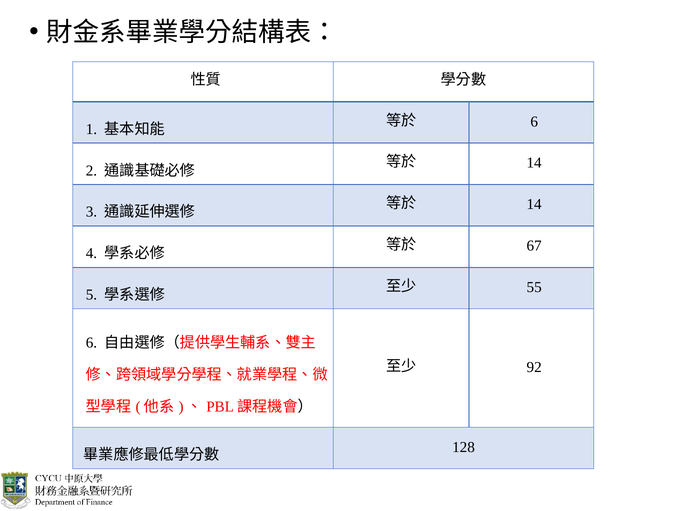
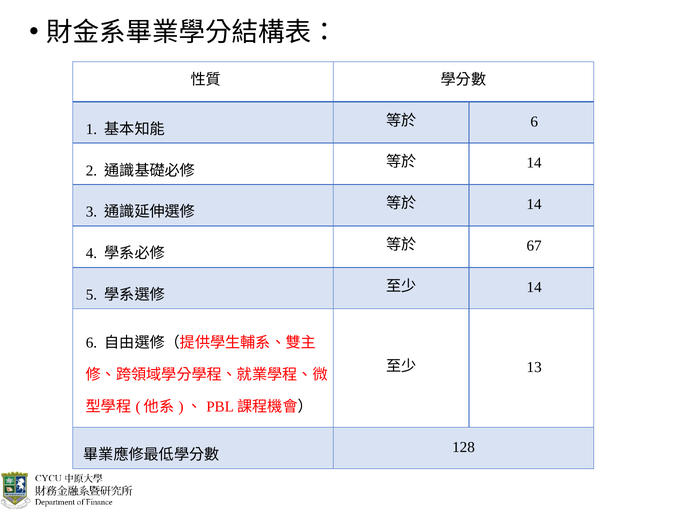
55: 55 -> 14 (534, 288)
92: 92 -> 13 (534, 368)
